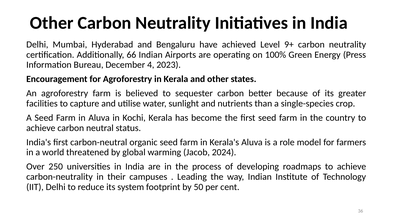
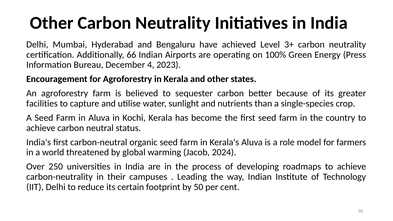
9+: 9+ -> 3+ (289, 45)
system: system -> certain (131, 187)
